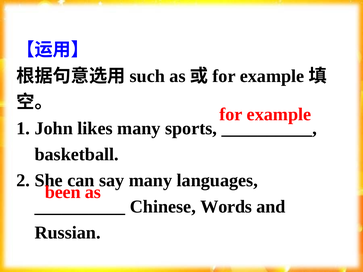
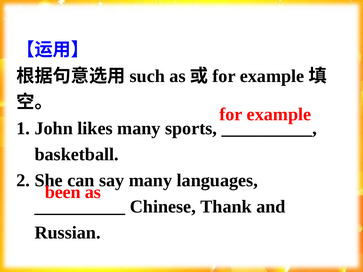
Words: Words -> Thank (226, 207)
